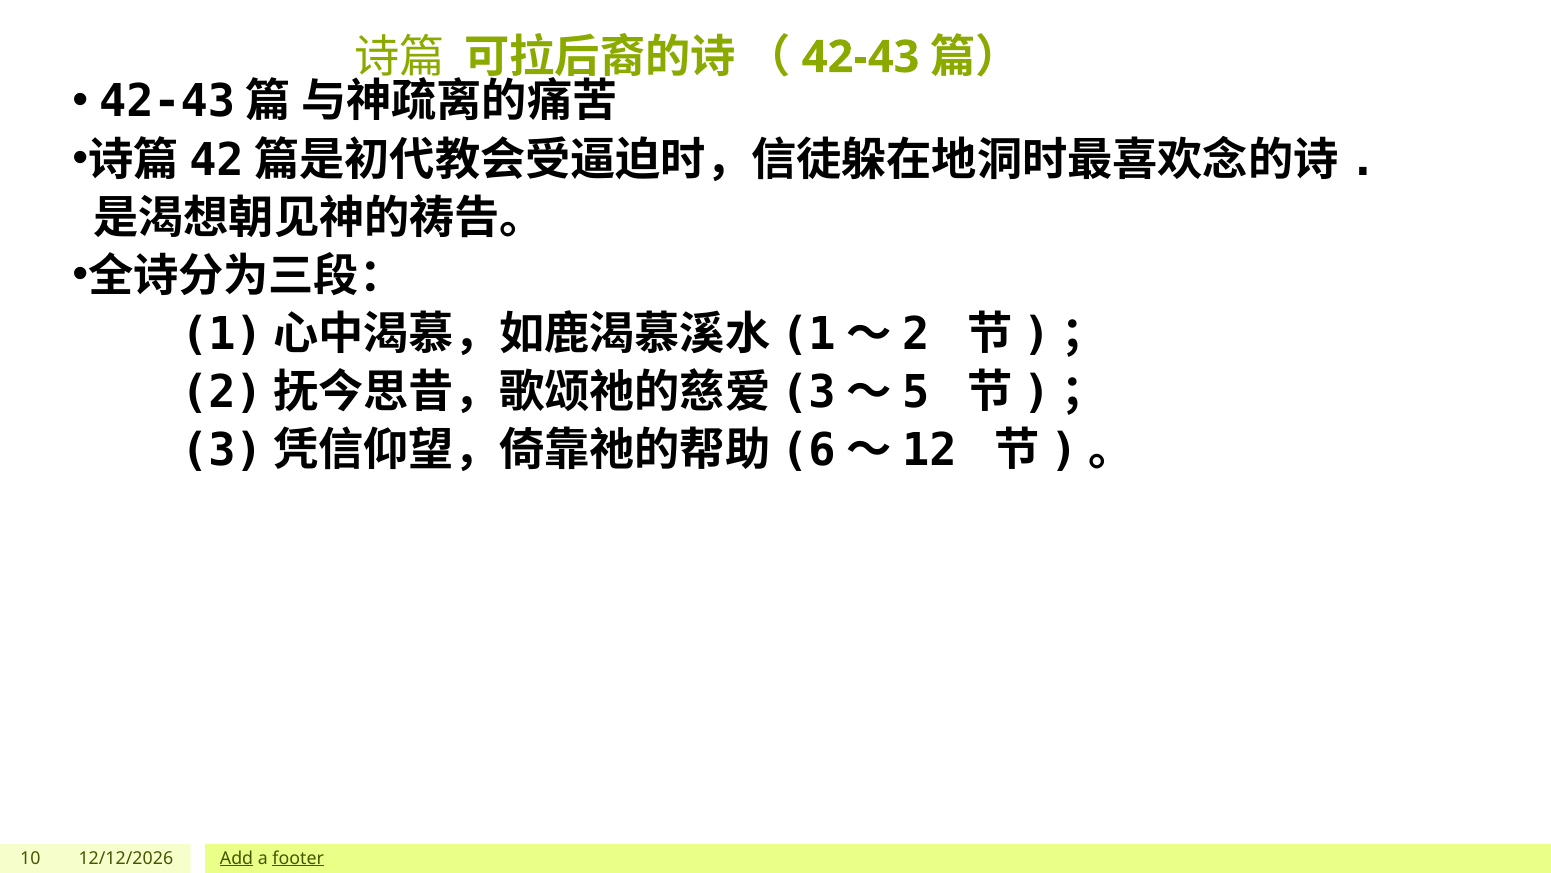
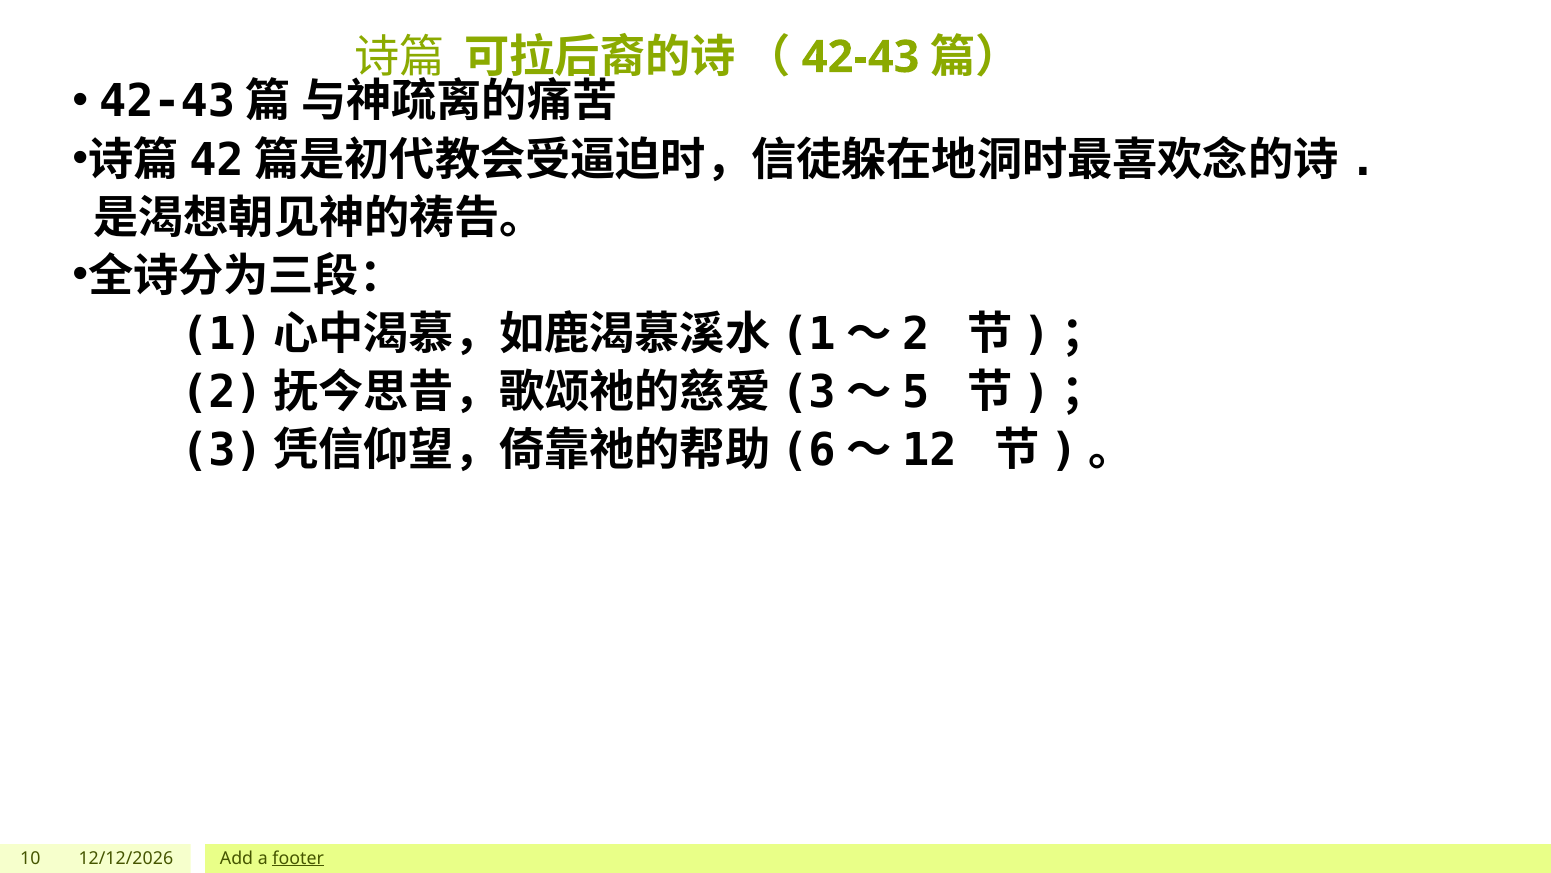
Add underline: present -> none (237, 858)
